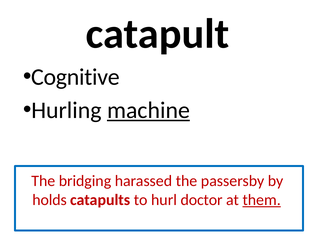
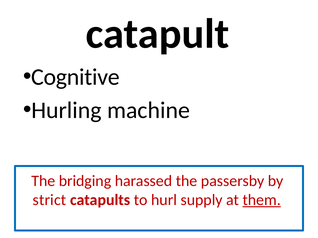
machine underline: present -> none (148, 111)
holds: holds -> strict (49, 200)
doctor: doctor -> supply (202, 200)
